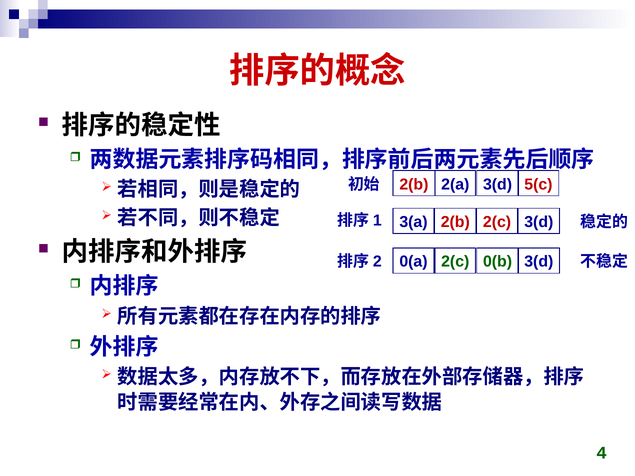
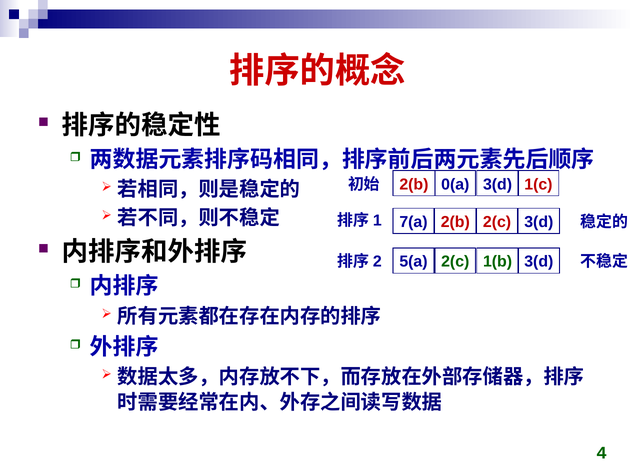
2(a: 2(a -> 0(a (455, 184)
5(c: 5(c -> 1(c (538, 184)
3(a: 3(a -> 7(a (413, 222)
0(a: 0(a -> 5(a (413, 262)
0(b: 0(b -> 1(b (498, 262)
